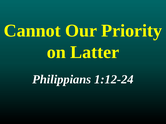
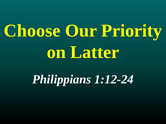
Cannot: Cannot -> Choose (32, 31)
